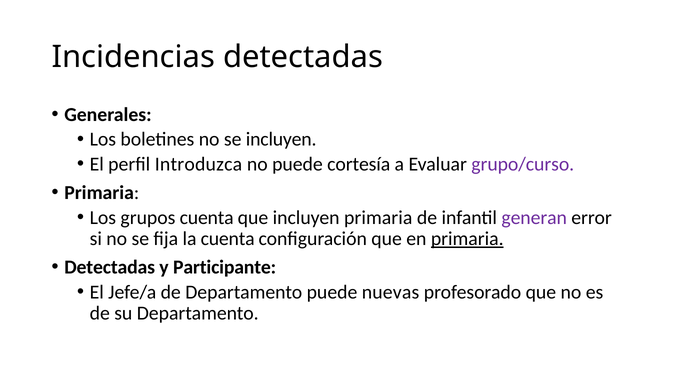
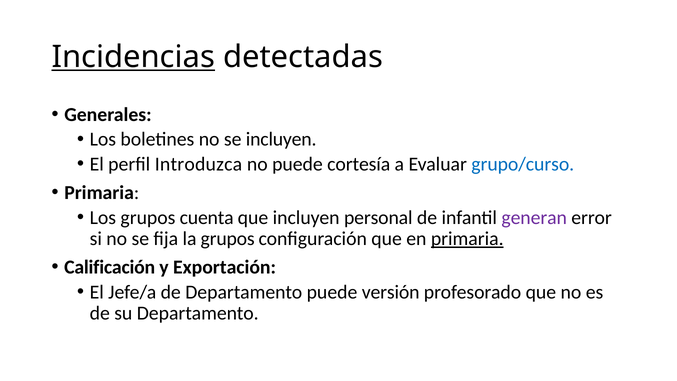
Incidencias underline: none -> present (133, 57)
grupo/curso colour: purple -> blue (523, 164)
incluyen primaria: primaria -> personal (378, 217)
la cuenta: cuenta -> grupos (228, 239)
Detectadas: Detectadas -> Calificación (110, 267)
Participante: Participante -> Exportación (225, 267)
nuevas: nuevas -> versión (391, 292)
